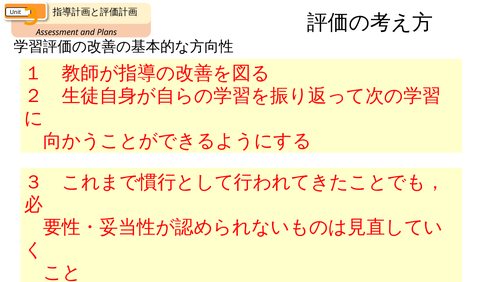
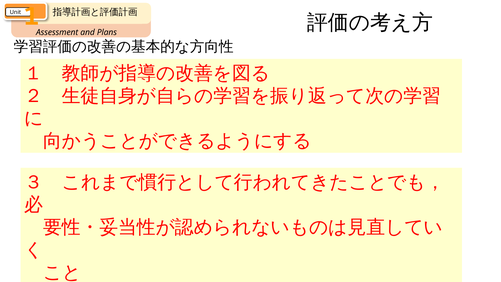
3: 3 -> 1 (31, 16)
